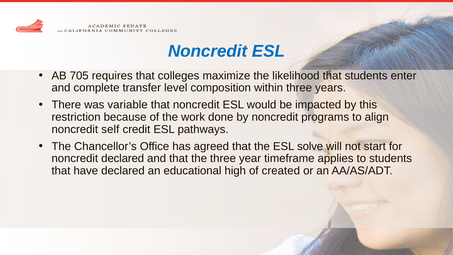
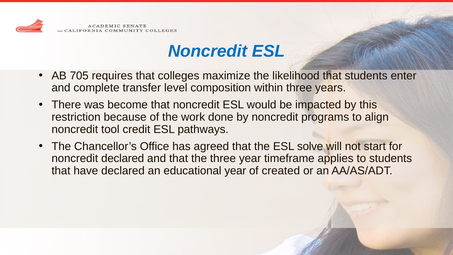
variable: variable -> become (128, 105)
self: self -> tool (110, 129)
educational high: high -> year (235, 171)
